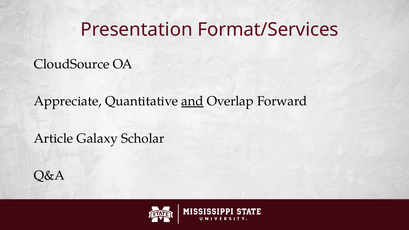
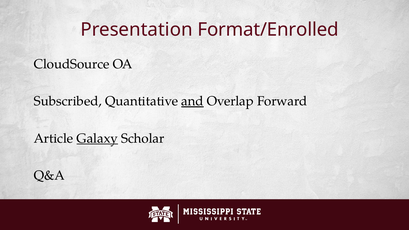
Format/Services: Format/Services -> Format/Enrolled (268, 30)
Appreciate: Appreciate -> Subscribed (68, 101)
Galaxy underline: none -> present (97, 138)
